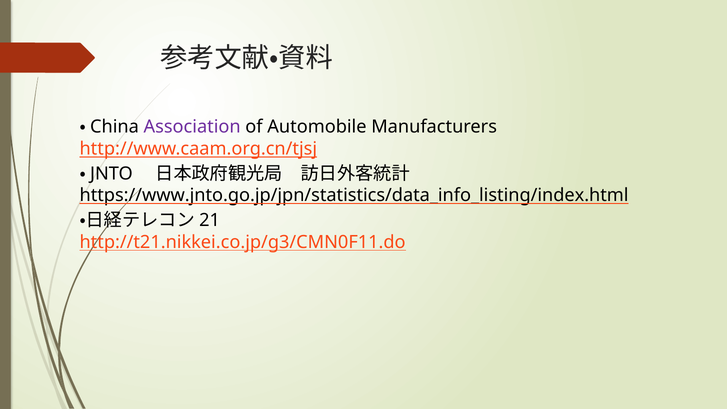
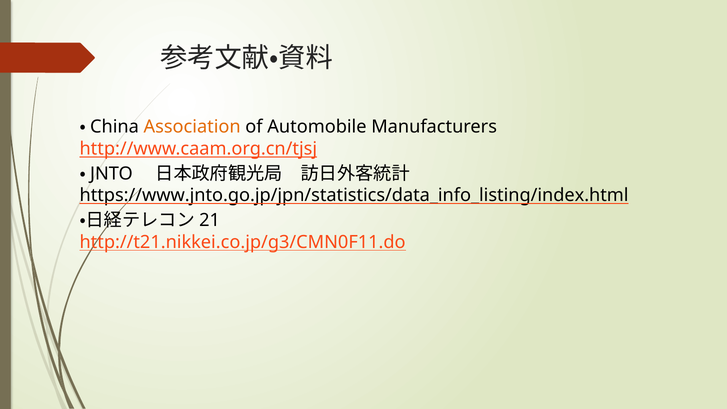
Association colour: purple -> orange (192, 127)
